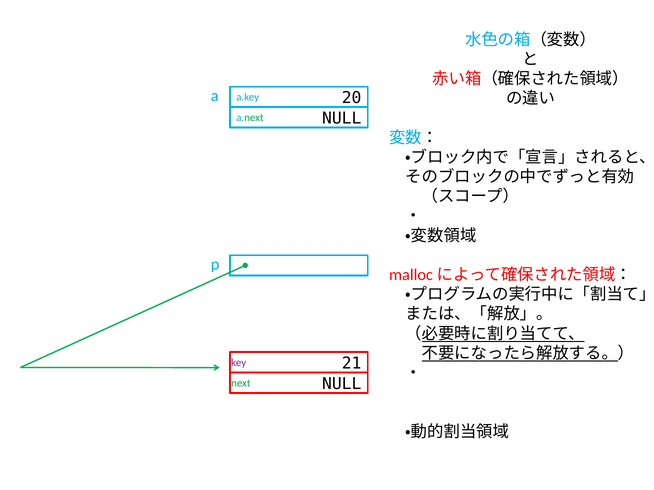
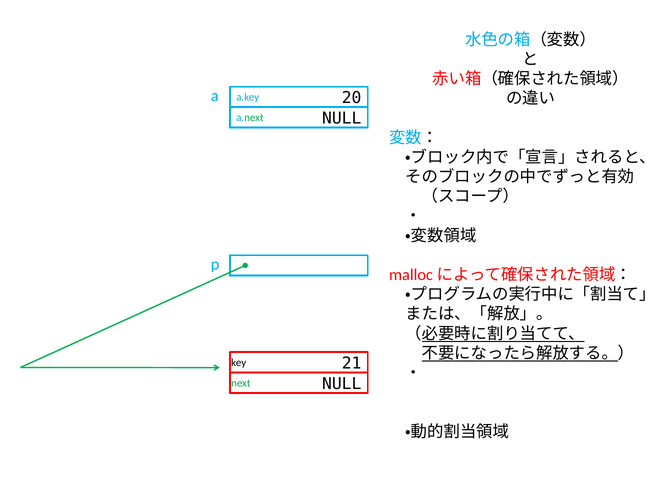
key colour: purple -> black (239, 363)
